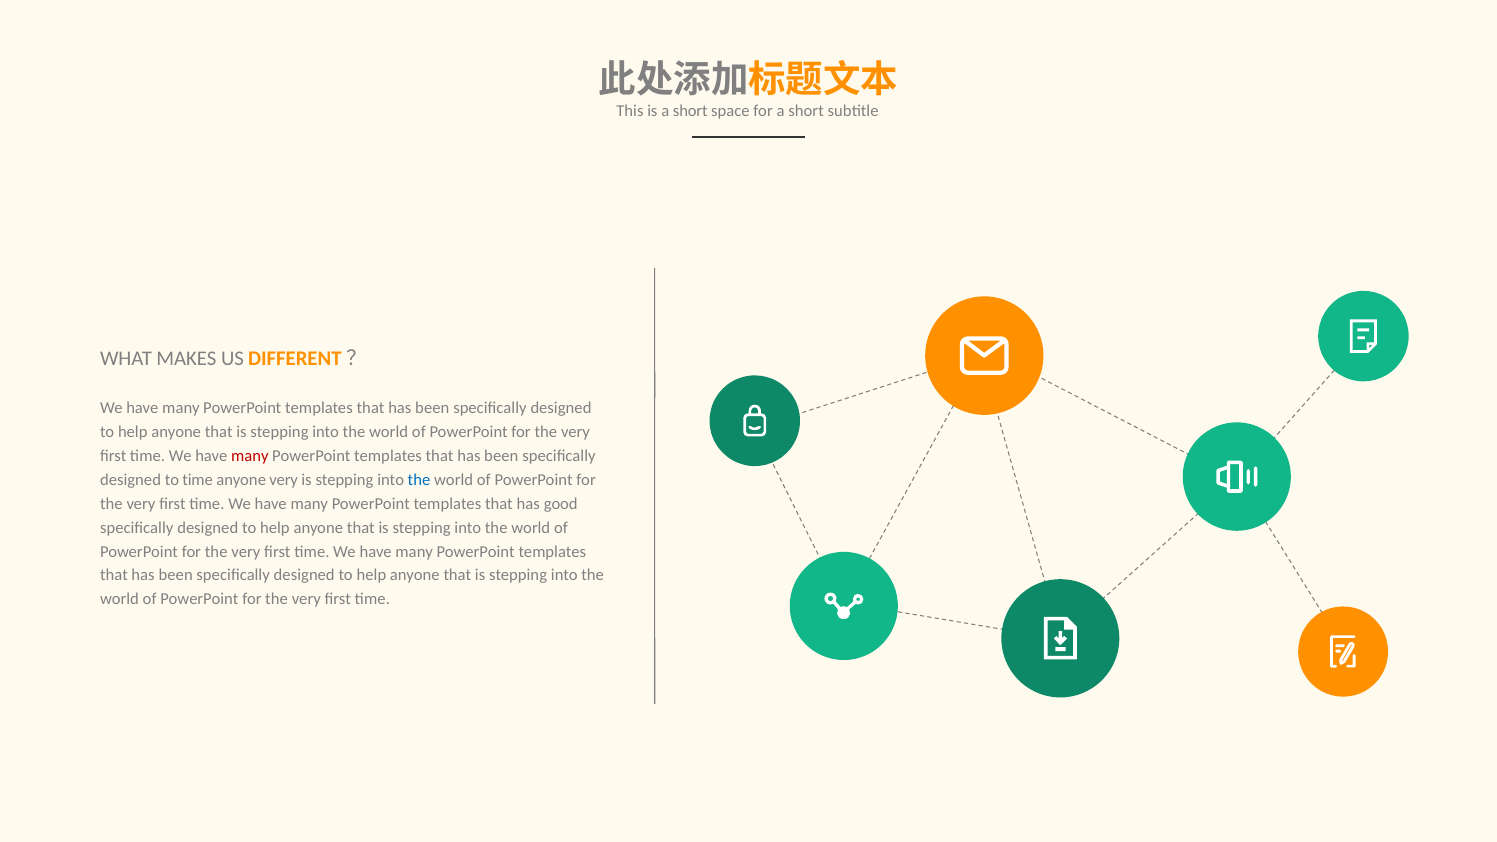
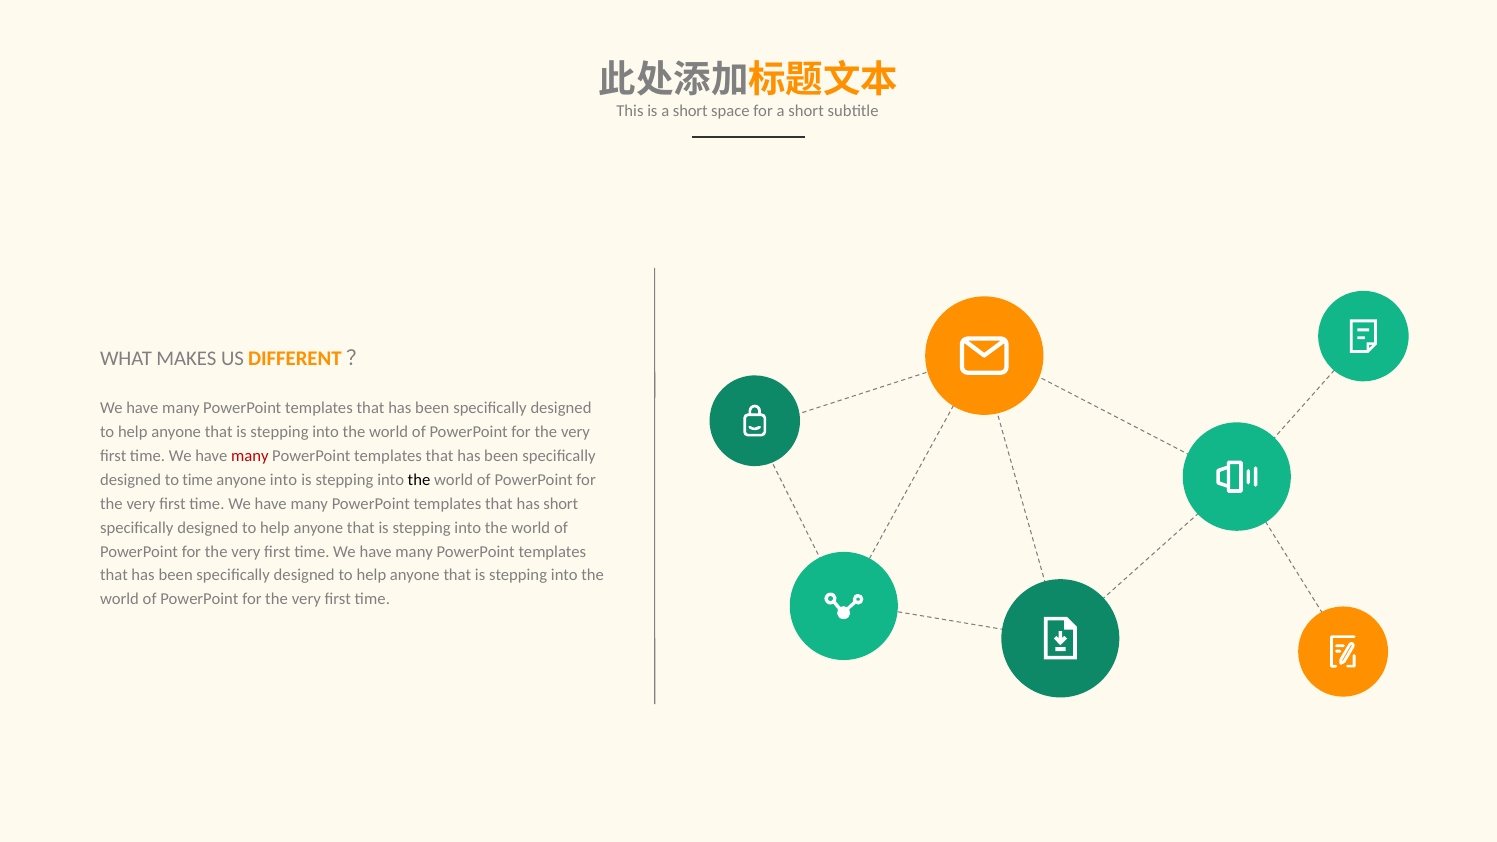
anyone very: very -> into (283, 480)
the colour: blue -> black (419, 480)
has good: good -> short (561, 504)
